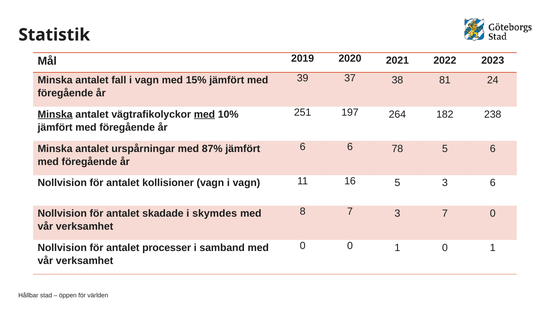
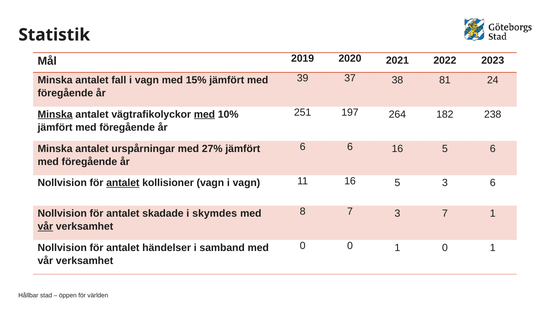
6 78: 78 -> 16 (397, 148)
87%: 87% -> 27% (212, 148)
antalet underline: none -> present (123, 183)
7 0: 0 -> 1 (493, 213)
vår underline: none -> present (45, 226)
processer: processer -> händelser (167, 247)
